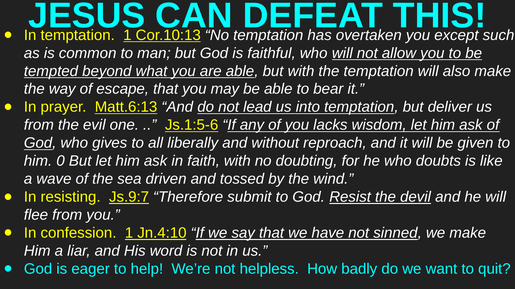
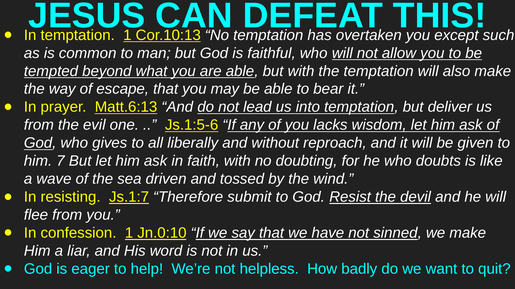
0: 0 -> 7 (61, 161)
Js.9:7: Js.9:7 -> Js.1:7 (129, 197)
Jn.4:10: Jn.4:10 -> Jn.0:10 (162, 233)
